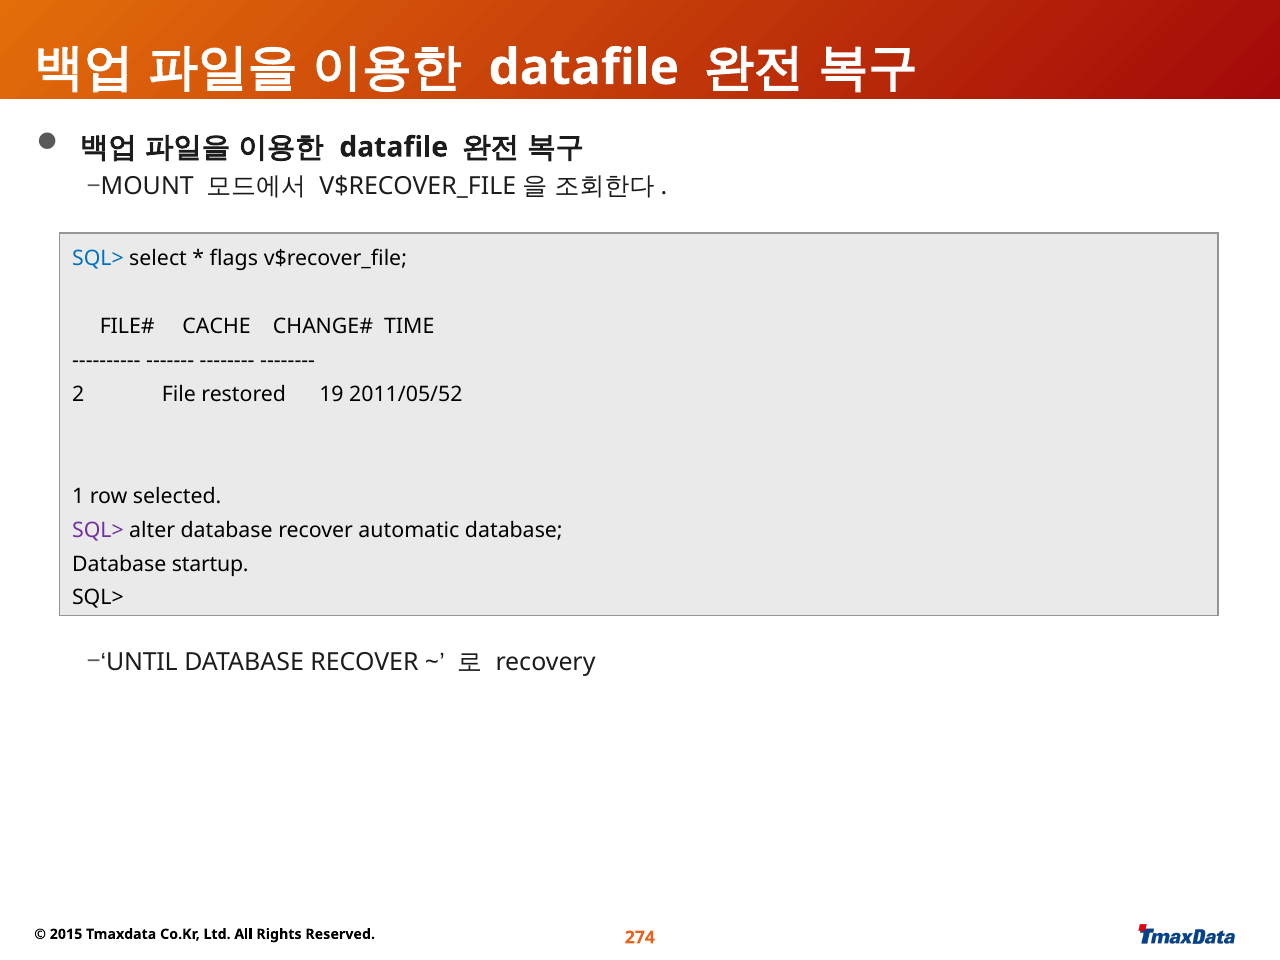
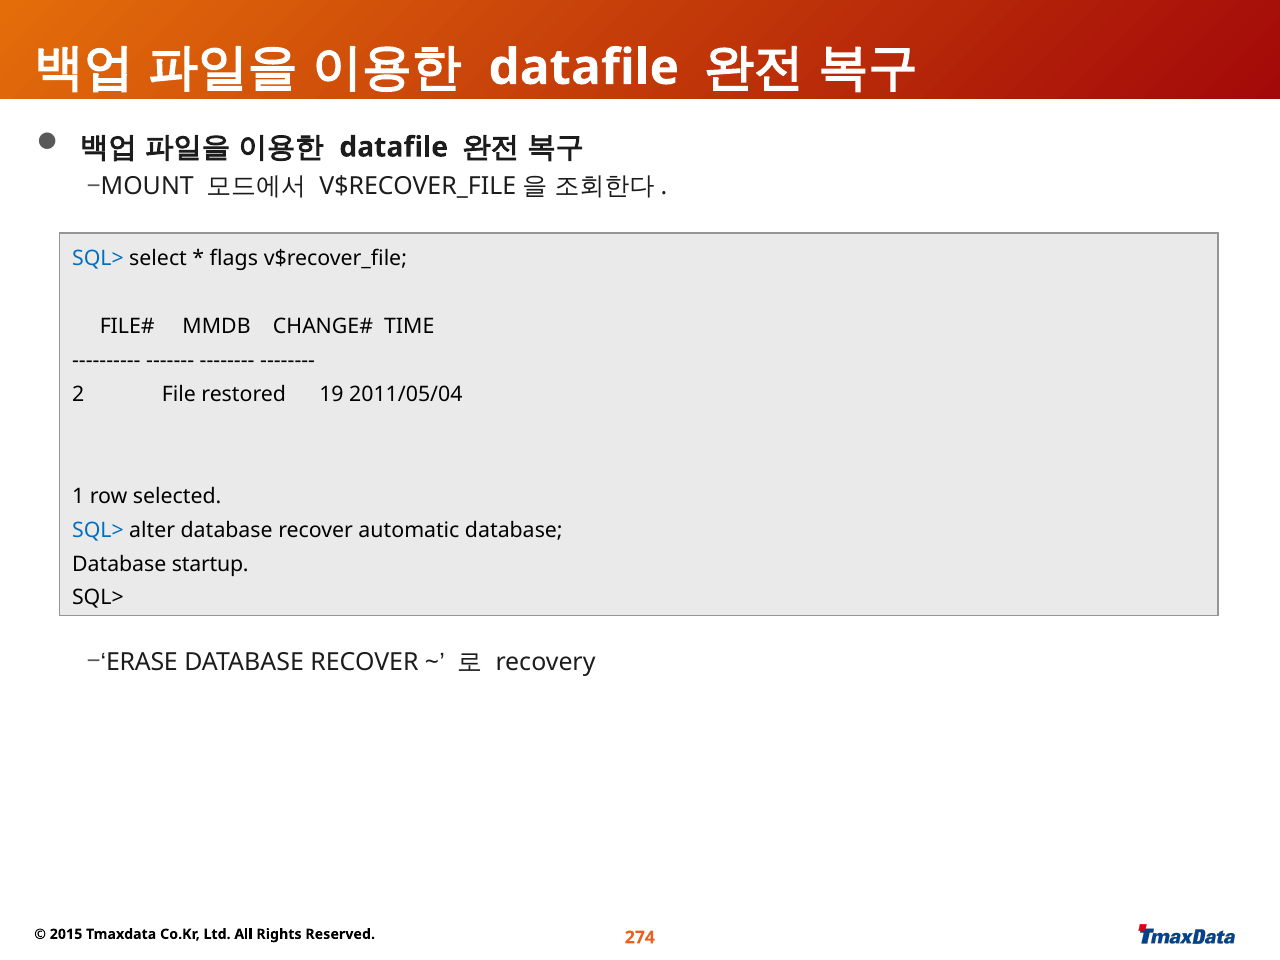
CACHE: CACHE -> MMDB (217, 327)
2011/05/52: 2011/05/52 -> 2011/05/04 (406, 394)
SQL> colour: purple -> blue (98, 530)
UNTIL: UNTIL -> ERASE (142, 662)
